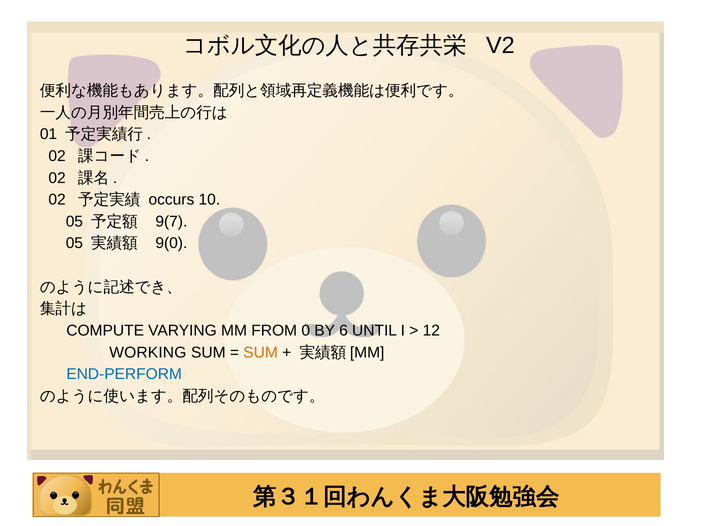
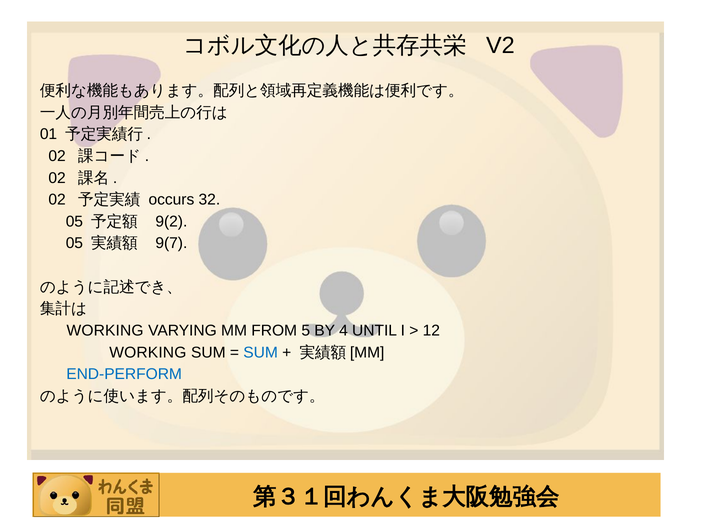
10: 10 -> 32 (209, 200)
9(7: 9(7 -> 9(2 (171, 222)
9(0: 9(0 -> 9(7 (171, 244)
COMPUTE: COMPUTE -> WORKING (105, 331)
0: 0 -> 5 (306, 331)
6: 6 -> 4 (343, 331)
SUM colour: orange -> blue (261, 353)
